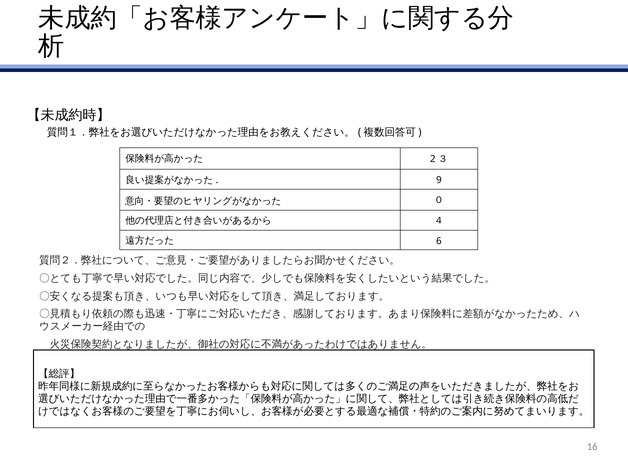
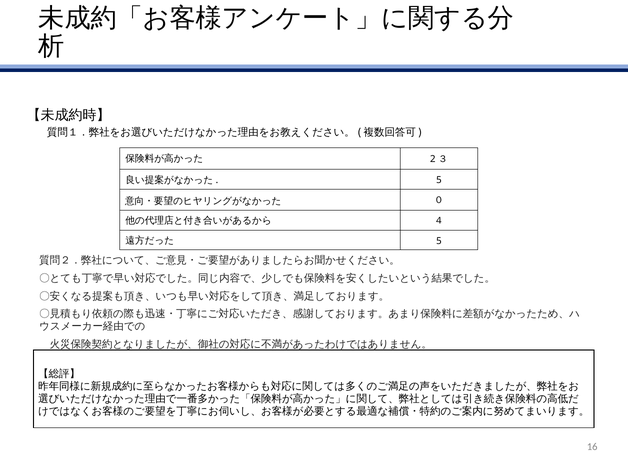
9: 9 -> 5 (439, 180)
6: 6 -> 5 (439, 241)
